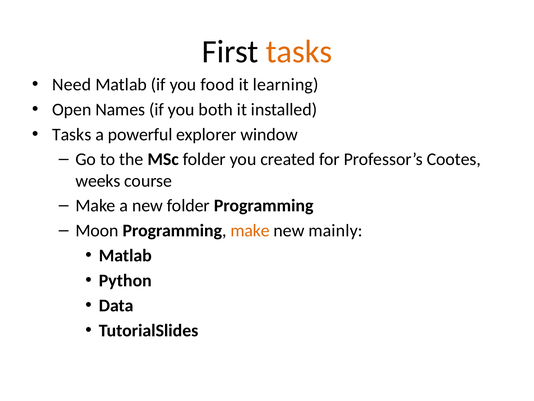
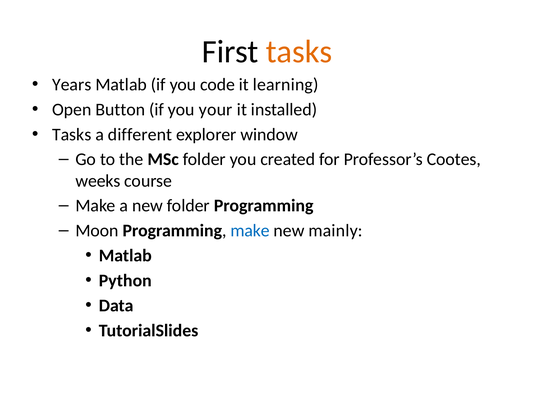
Need: Need -> Years (72, 84)
food: food -> code (218, 84)
Names: Names -> Button (120, 109)
both: both -> your (216, 109)
powerful: powerful -> different (140, 134)
make colour: orange -> blue (250, 230)
